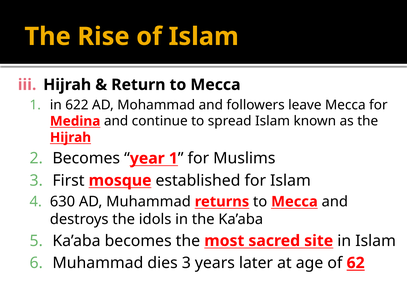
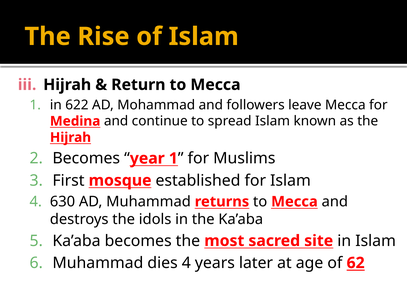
dies 3: 3 -> 4 (186, 263)
